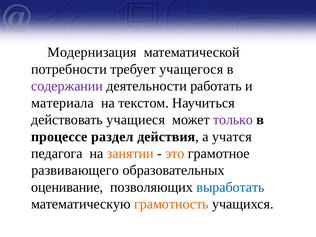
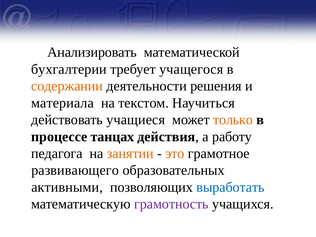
Модернизация: Модернизация -> Анализировать (92, 52)
потребности: потребности -> бухгалтерии (69, 69)
содержании colour: purple -> orange (67, 86)
работать: работать -> решения (216, 86)
только colour: purple -> orange (233, 120)
раздел: раздел -> танцах (112, 137)
учатся: учатся -> работу (232, 137)
оценивание: оценивание -> активными (67, 187)
грамотность colour: orange -> purple (171, 204)
